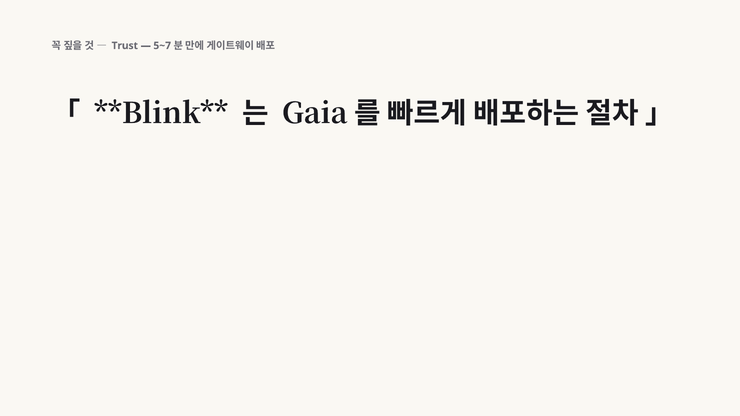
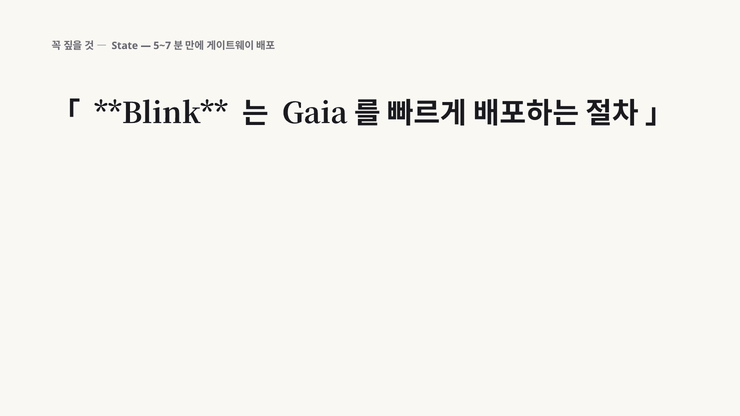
Trust: Trust -> State (125, 46)
